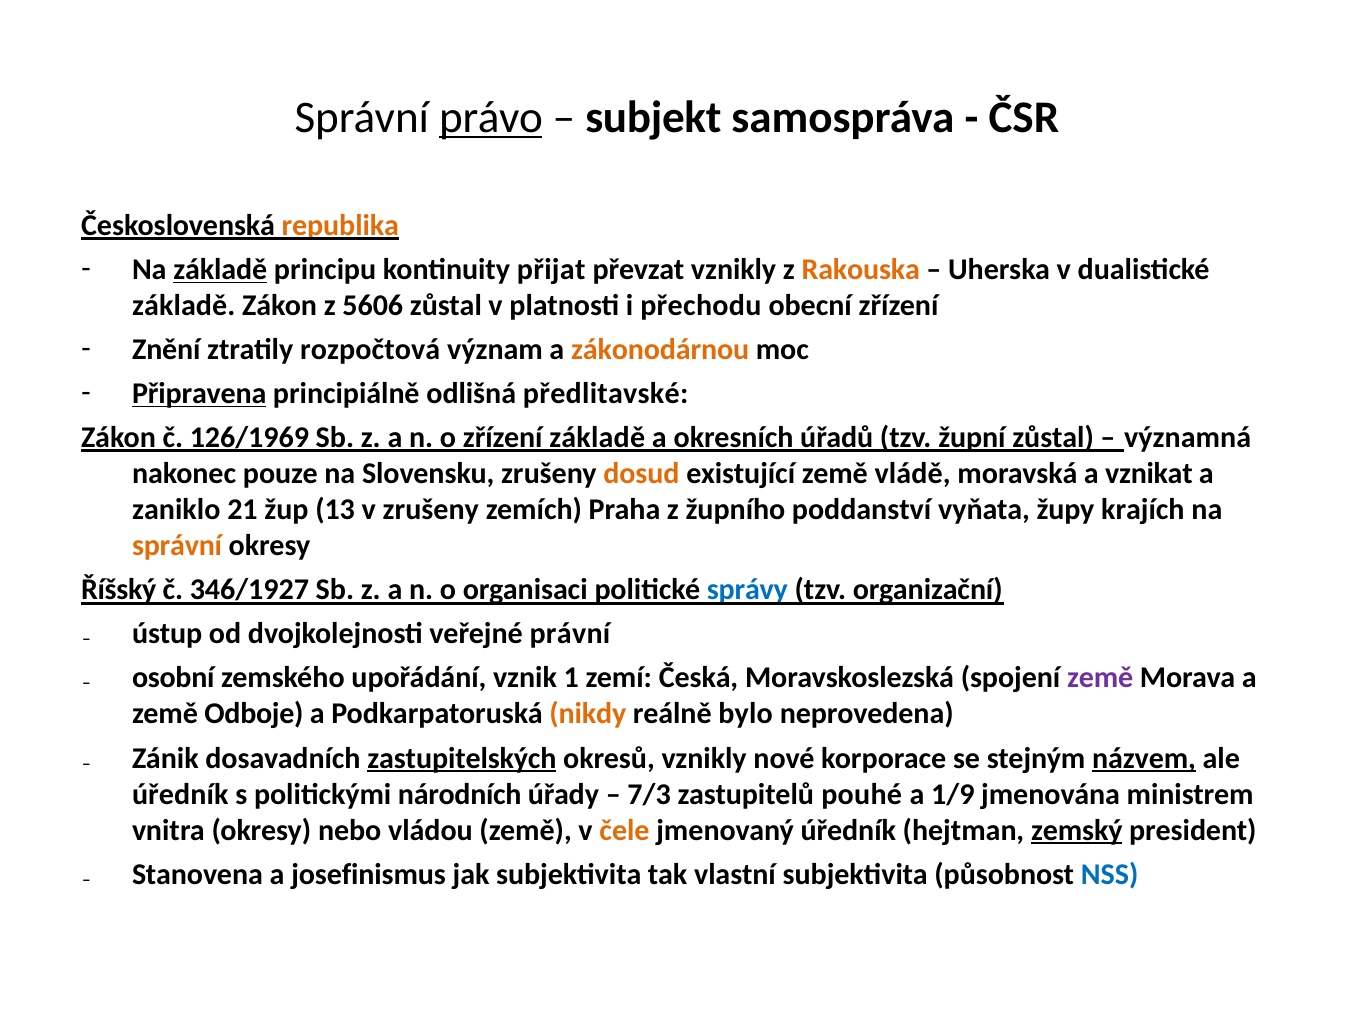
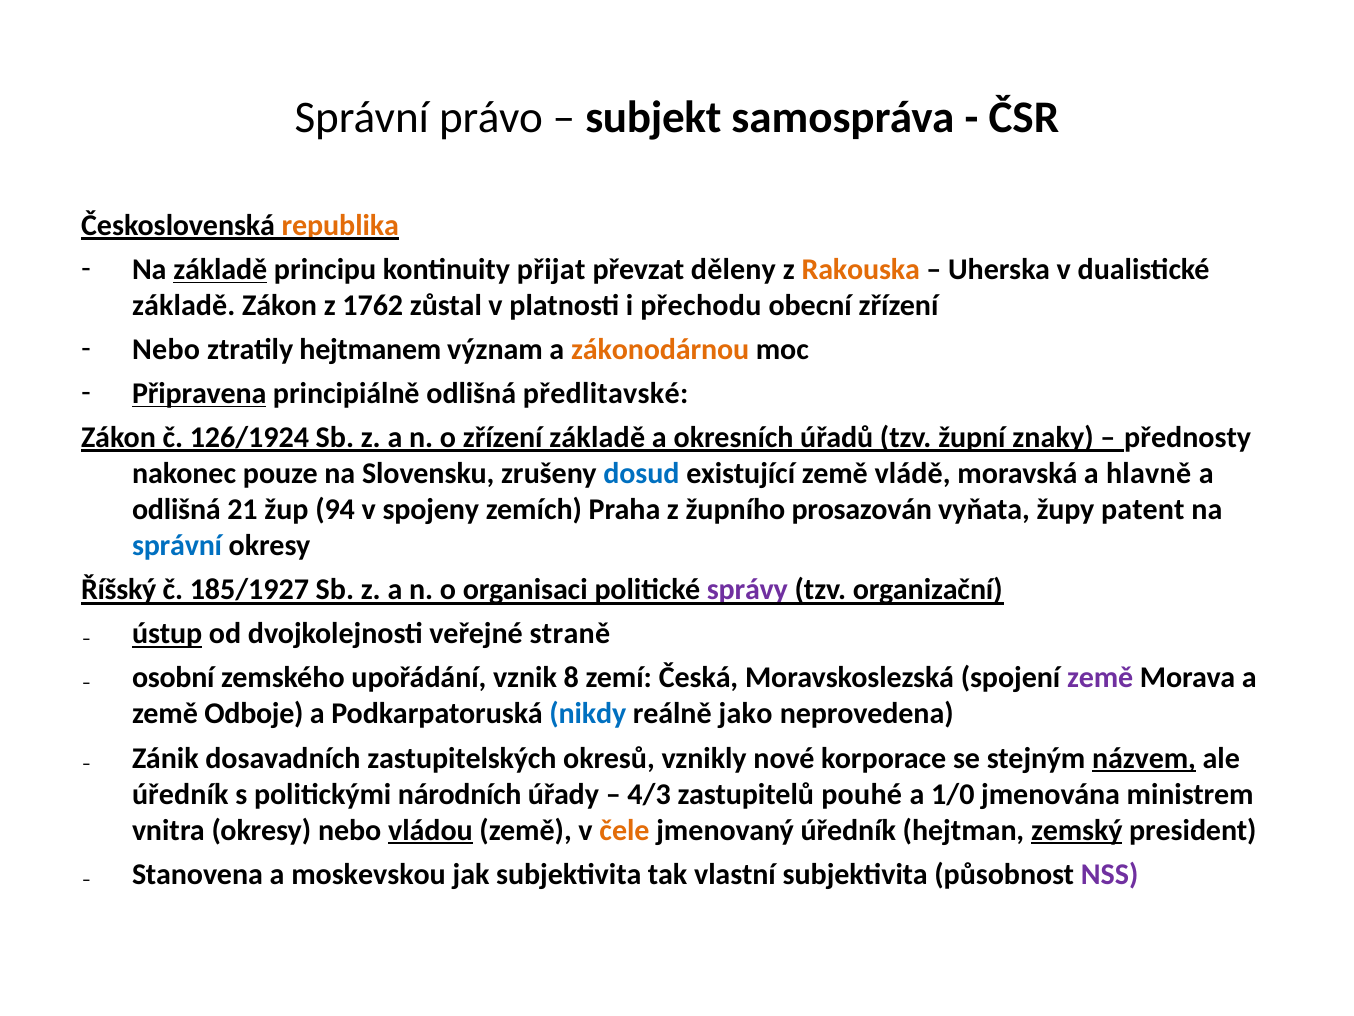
právo underline: present -> none (491, 117)
převzat vznikly: vznikly -> děleny (733, 269)
5606: 5606 -> 1762 (373, 305)
Znění: Znění -> Nebo (166, 349)
rozpočtová: rozpočtová -> hejtmanem (370, 349)
126/1969: 126/1969 -> 126/1924 (249, 437)
župní zůstal: zůstal -> znaky (1053, 437)
významná: významná -> přednosty (1188, 437)
dosud colour: orange -> blue (641, 474)
vznikat: vznikat -> hlavně (1149, 474)
zaniklo: zaniklo -> odlišná (176, 510)
13: 13 -> 94 (335, 510)
v zrušeny: zrušeny -> spojeny (431, 510)
poddanství: poddanství -> prosazován (862, 510)
krajích: krajích -> patent (1143, 510)
správní colour: orange -> blue (177, 546)
346/1927: 346/1927 -> 185/1927 (249, 590)
správy colour: blue -> purple (747, 590)
ústup underline: none -> present (167, 634)
právní: právní -> straně (570, 634)
1: 1 -> 8 (571, 678)
nikdy colour: orange -> blue (588, 714)
bylo: bylo -> jako (746, 714)
zastupitelských underline: present -> none (462, 758)
7/3: 7/3 -> 4/3 (649, 794)
1/9: 1/9 -> 1/0 (953, 794)
vládou underline: none -> present (430, 830)
josefinismus: josefinismus -> moskevskou (369, 874)
NSS colour: blue -> purple (1110, 874)
